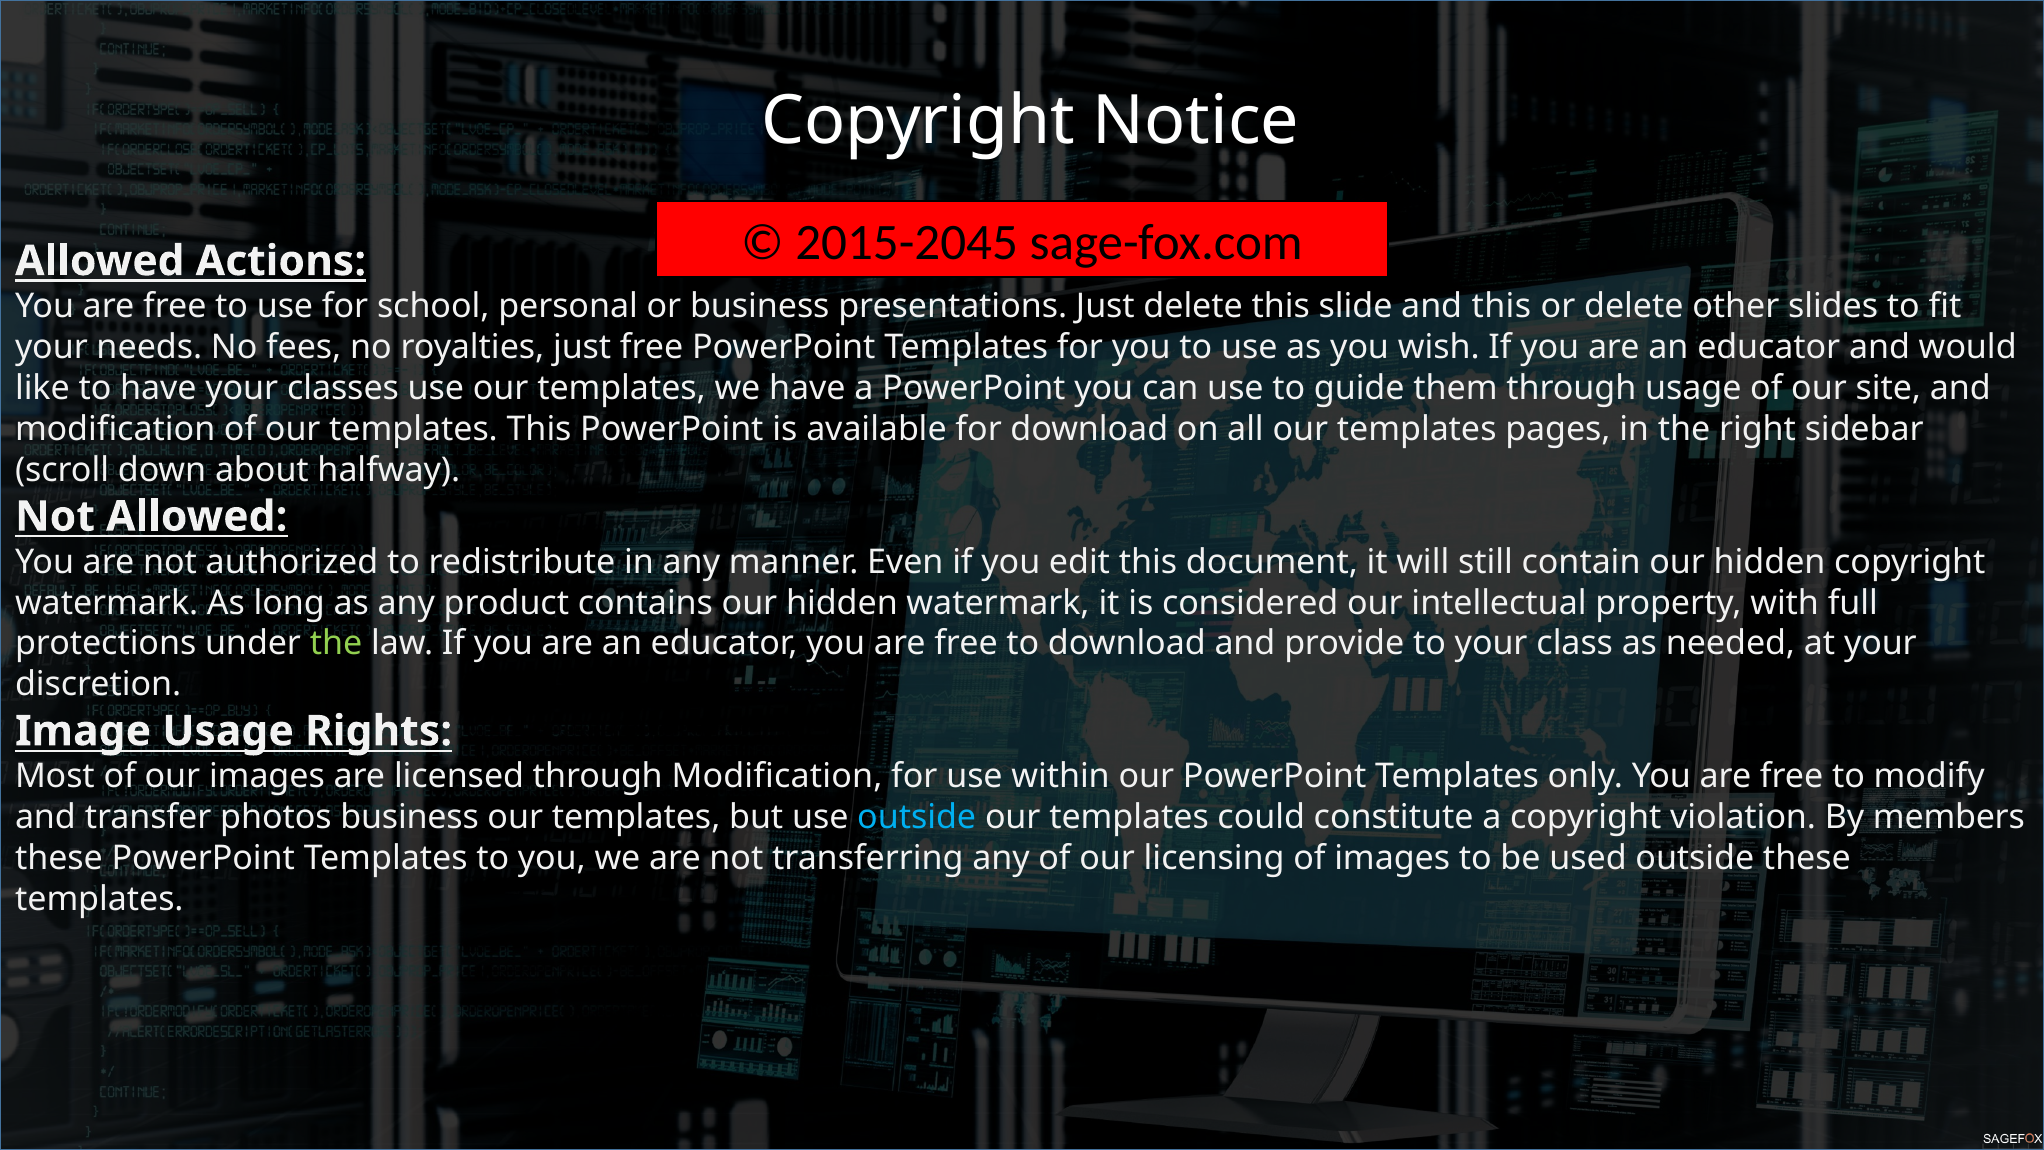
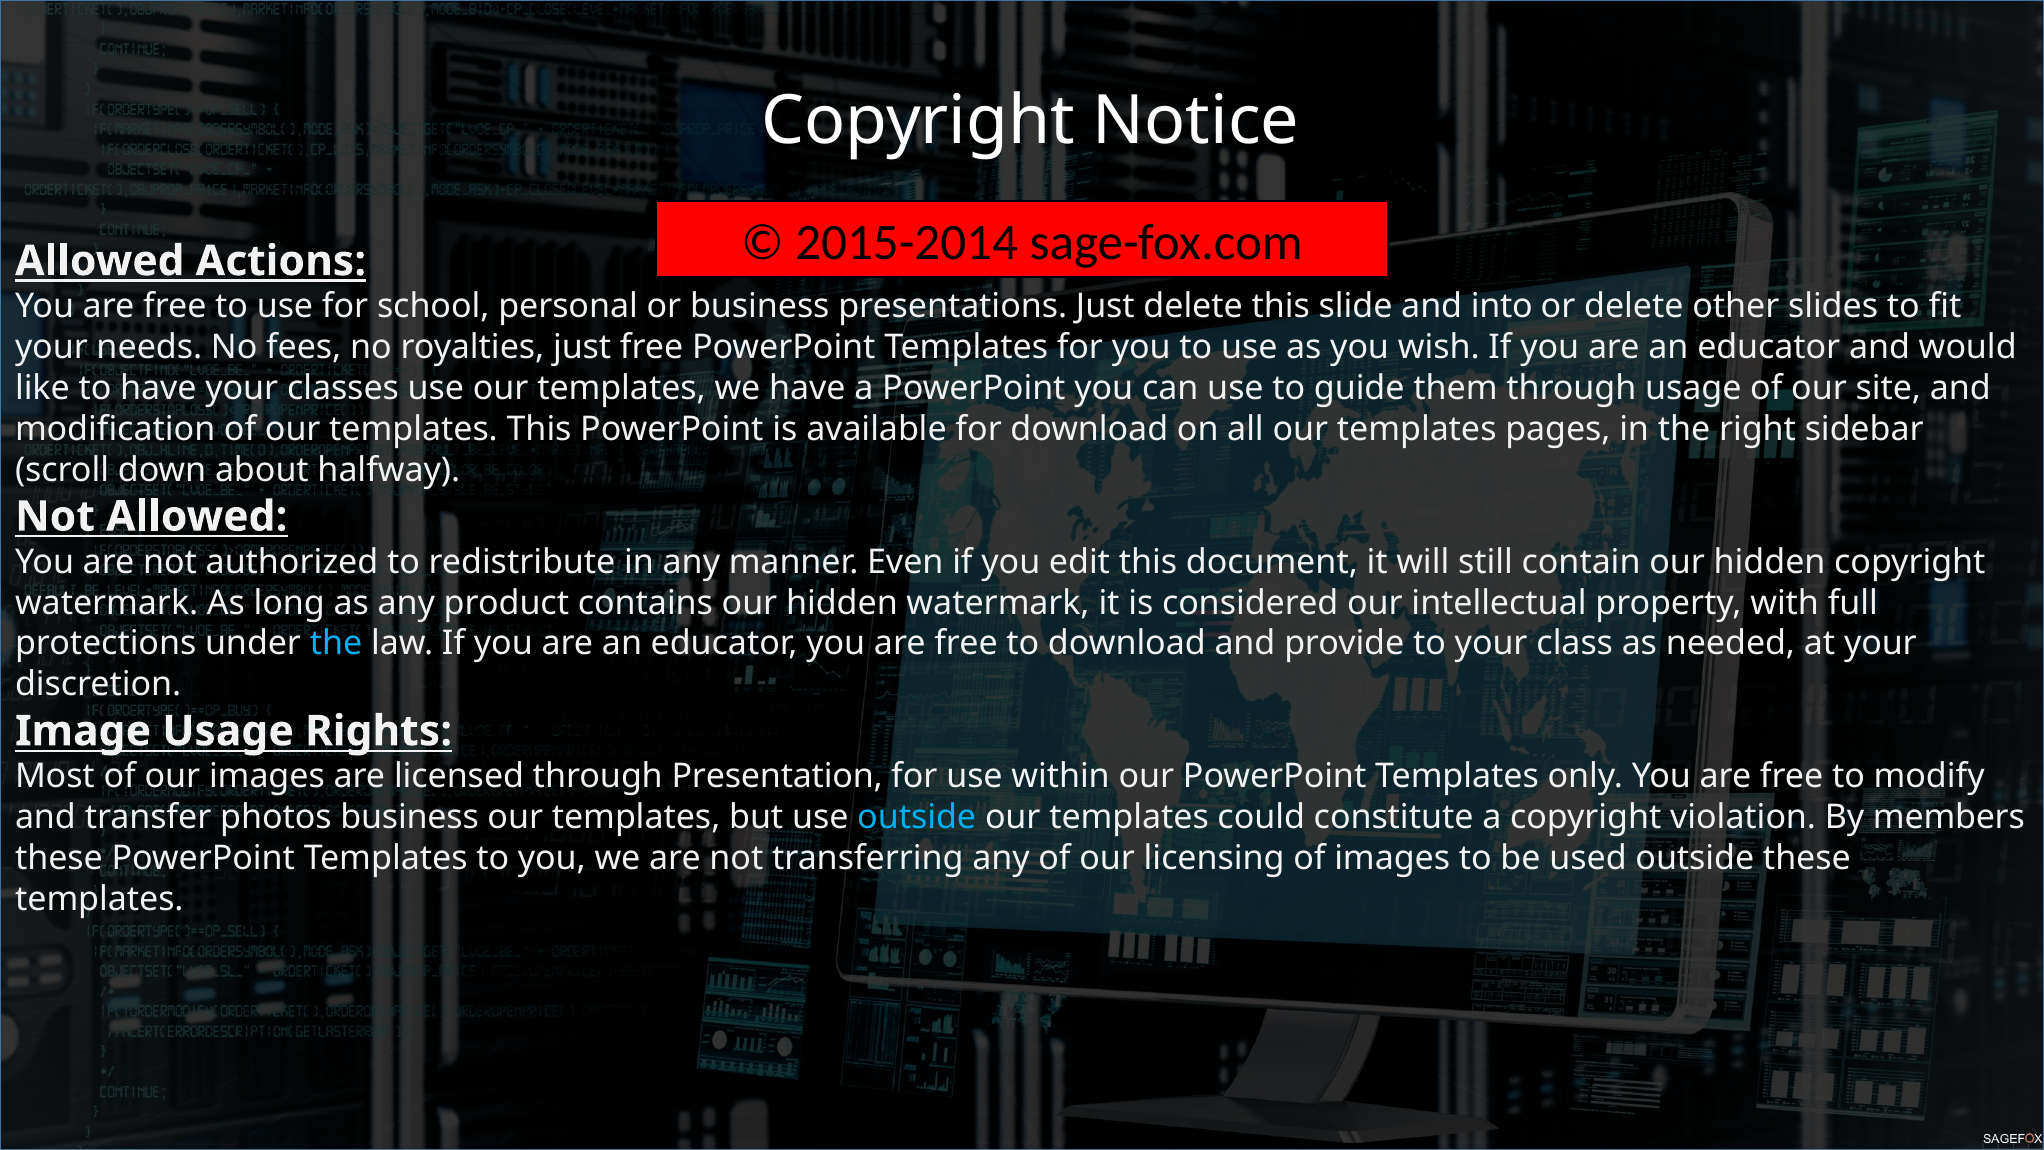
2015-2045: 2015-2045 -> 2015-2014 (907, 243)
and this: this -> into (1502, 306)
the colour: light green -> light blue (336, 644)
through Modification: Modification -> Presentation (777, 776)
